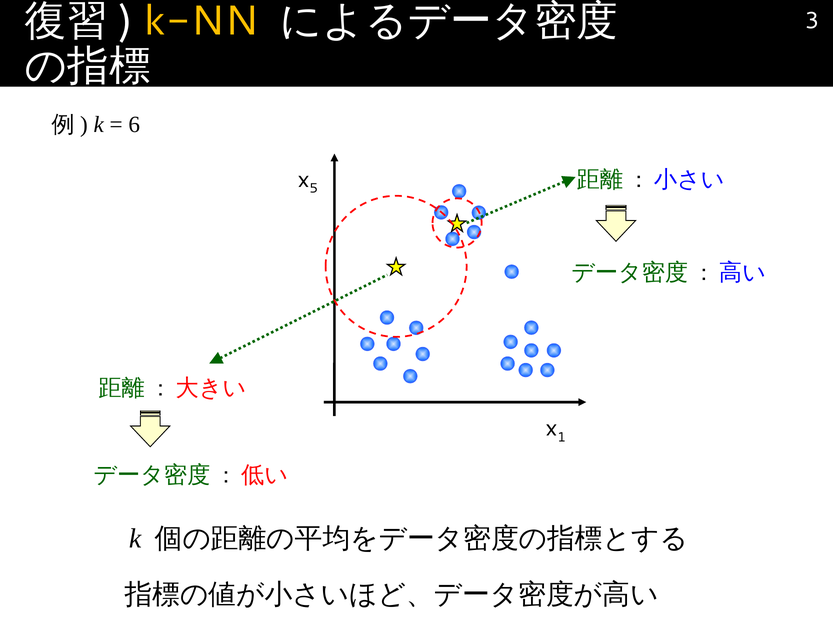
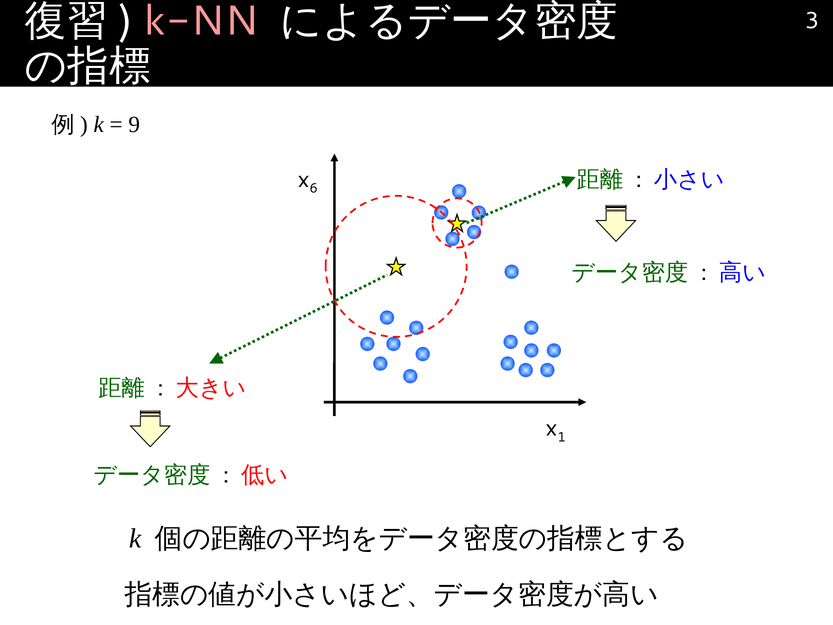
k-NN colour: yellow -> pink (201, 21)
6: 6 -> 9 (134, 125)
5: 5 -> 6 (314, 188)
